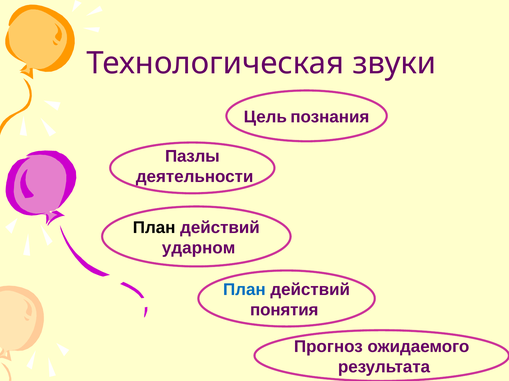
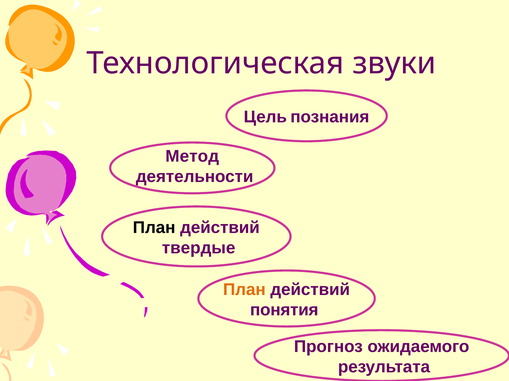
Пазлы: Пазлы -> Метод (192, 157)
ударном: ударном -> твердые (199, 248)
План colour: blue -> orange (244, 290)
